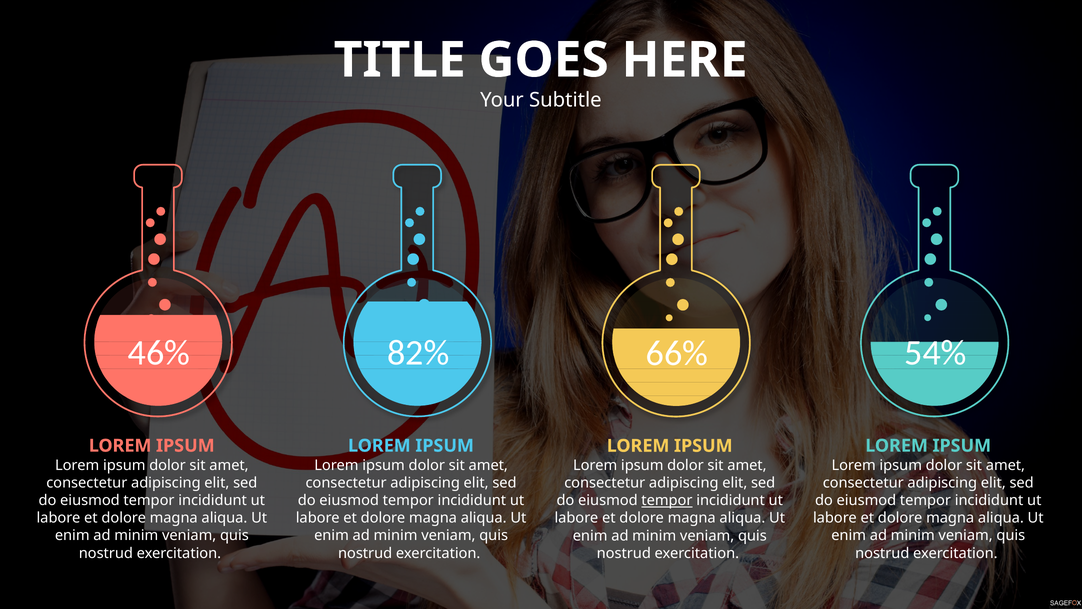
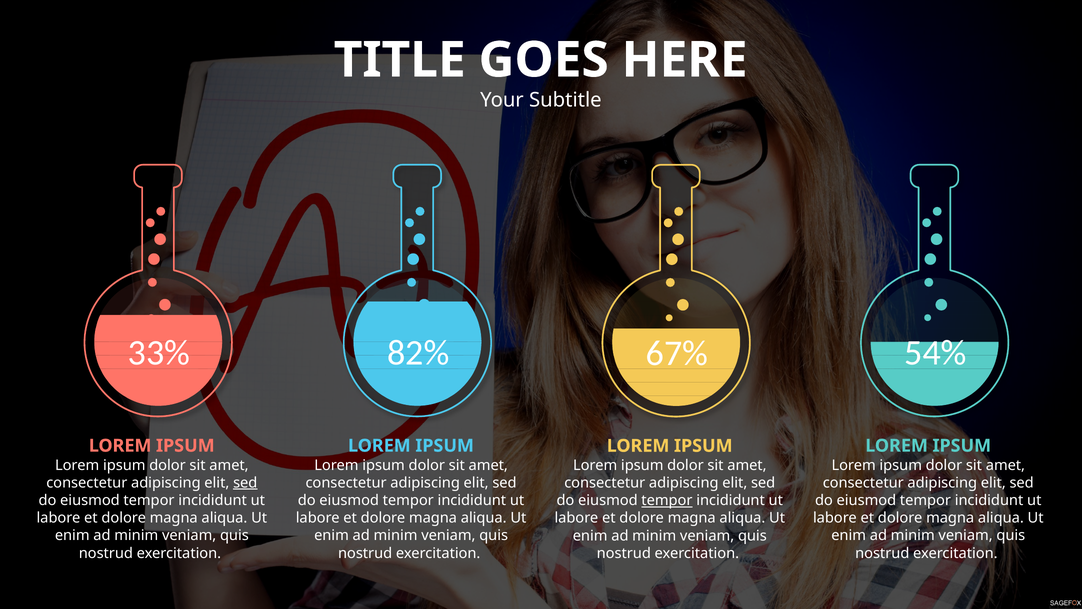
46%: 46% -> 33% (159, 353)
66%: 66% -> 67% (677, 353)
sed underline: none -> present (245, 482)
